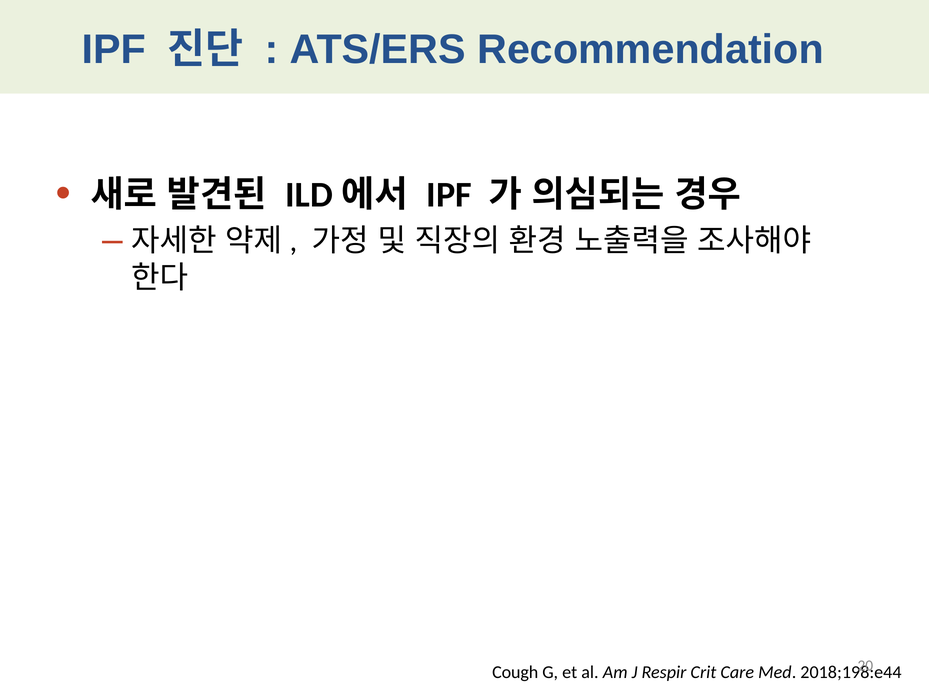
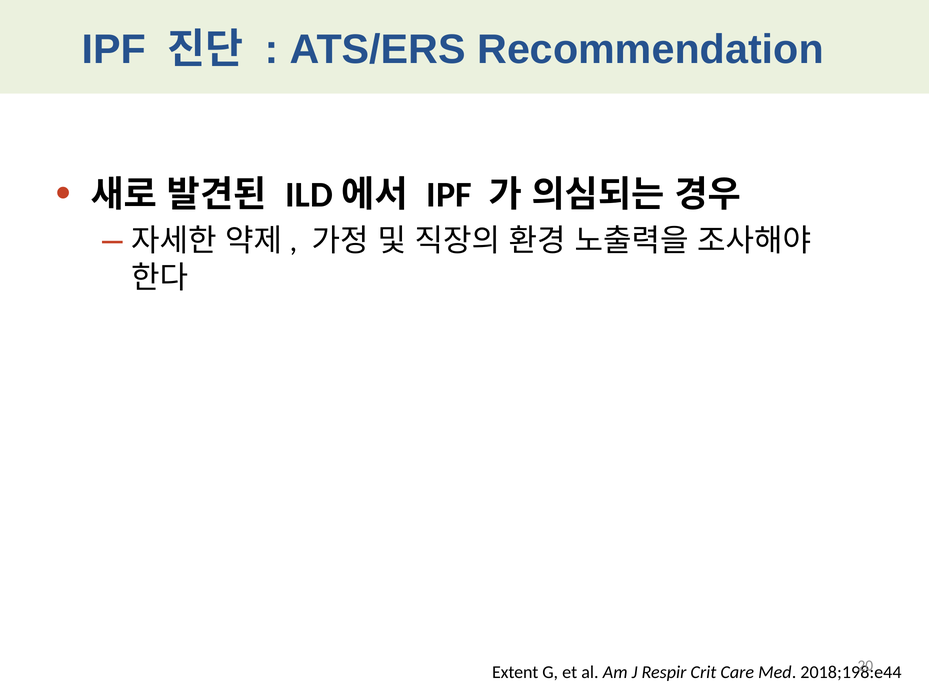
Cough: Cough -> Extent (515, 672)
